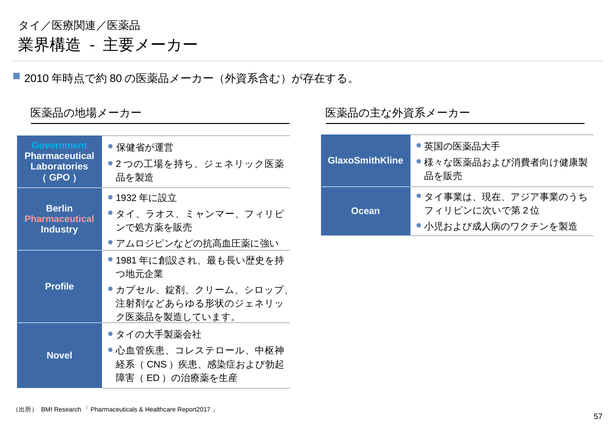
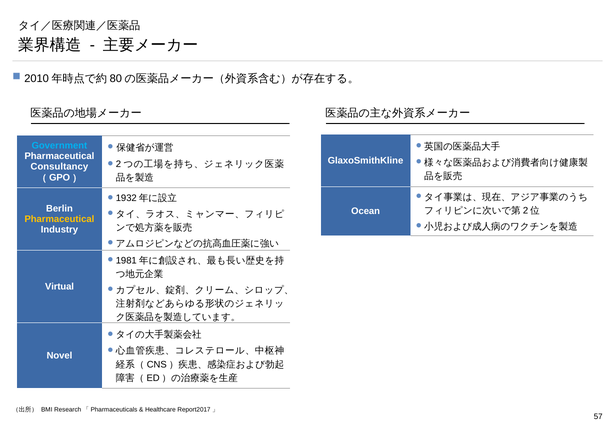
Laboratories: Laboratories -> Consultancy (59, 167)
Pharmaceutical colour: pink -> yellow (59, 219)
Profile: Profile -> Virtual (60, 287)
